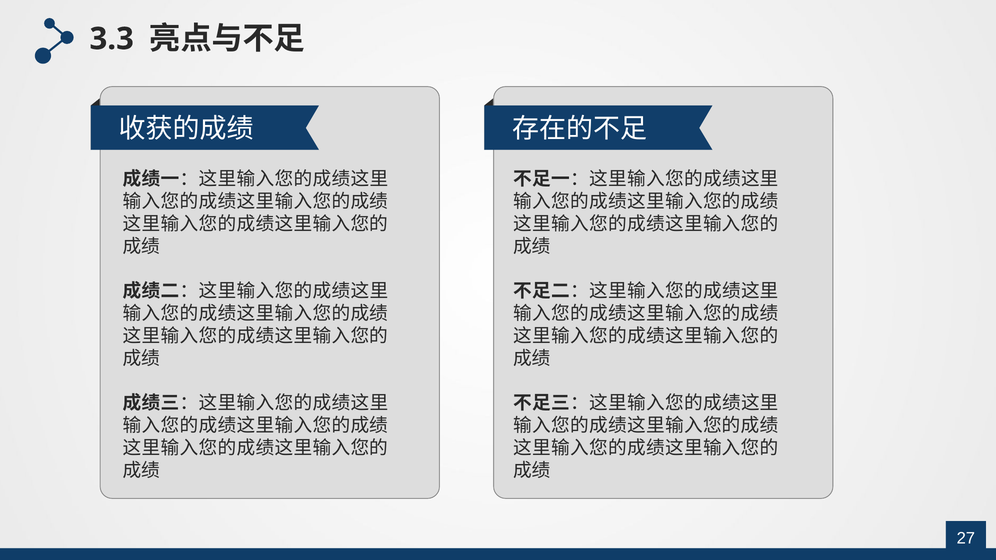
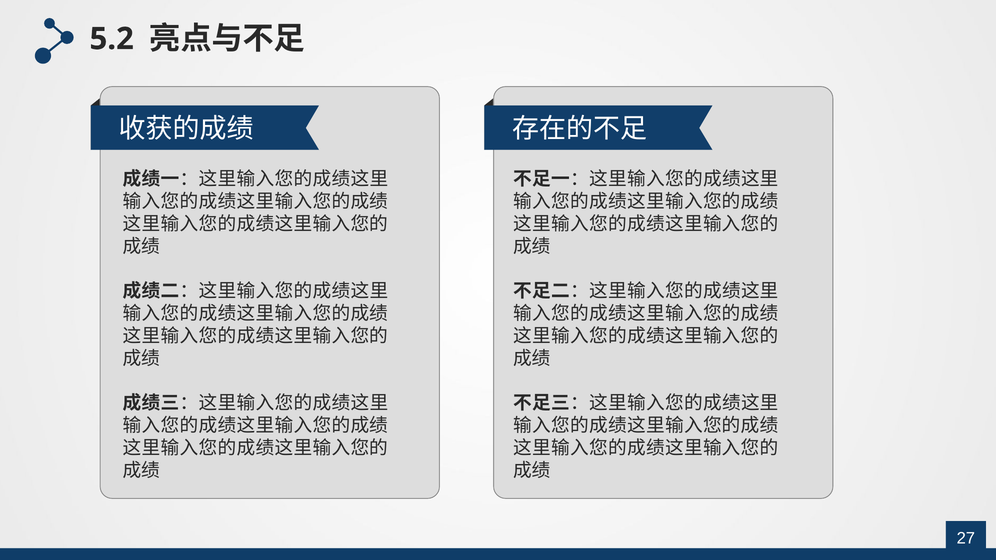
3.3: 3.3 -> 5.2 (112, 39)
